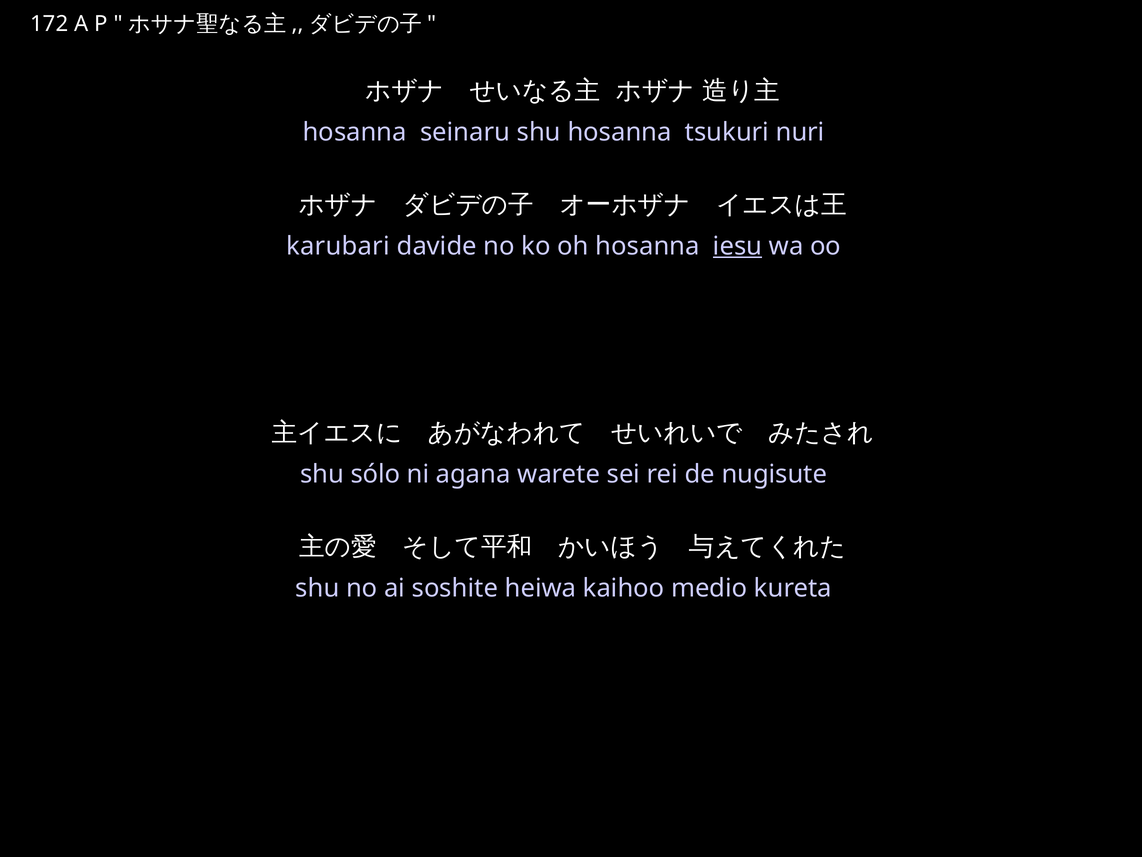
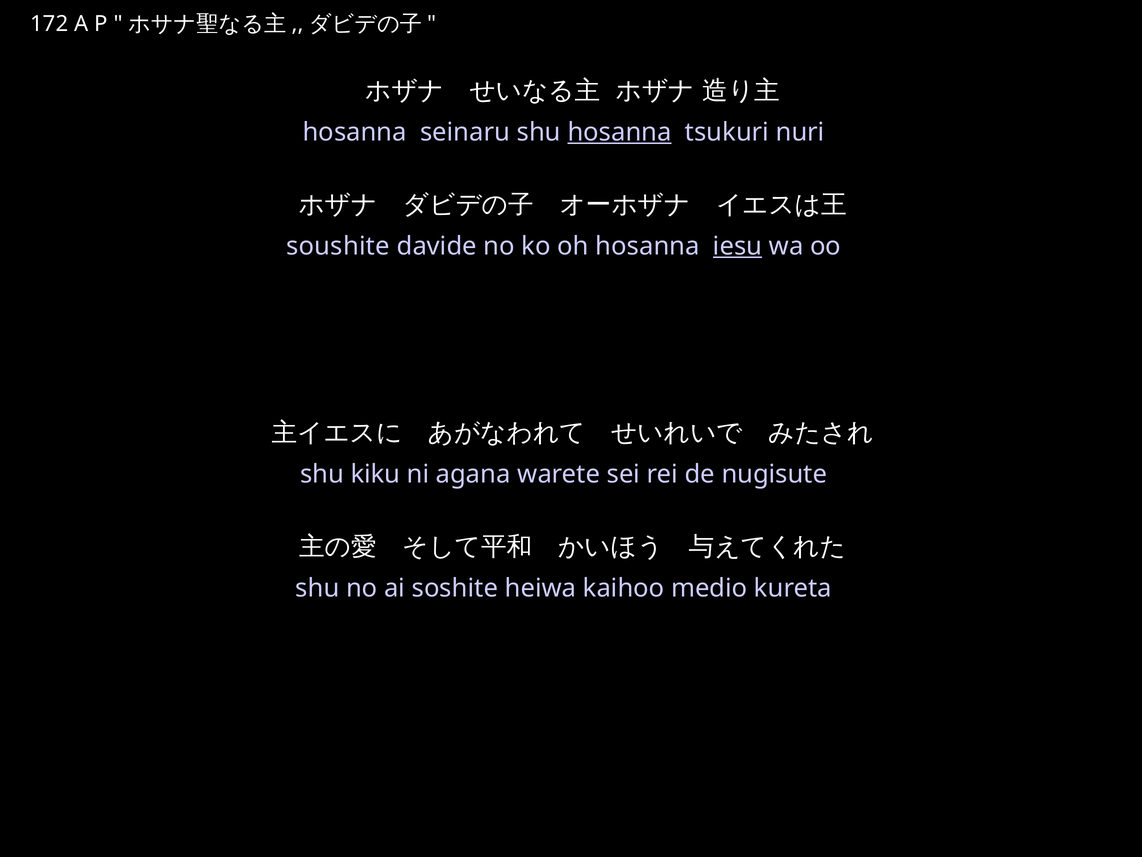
hosanna underline: none -> present (620, 132)
karubari: karubari -> soushite (338, 246)
sólo: sólo -> kiku (375, 474)
